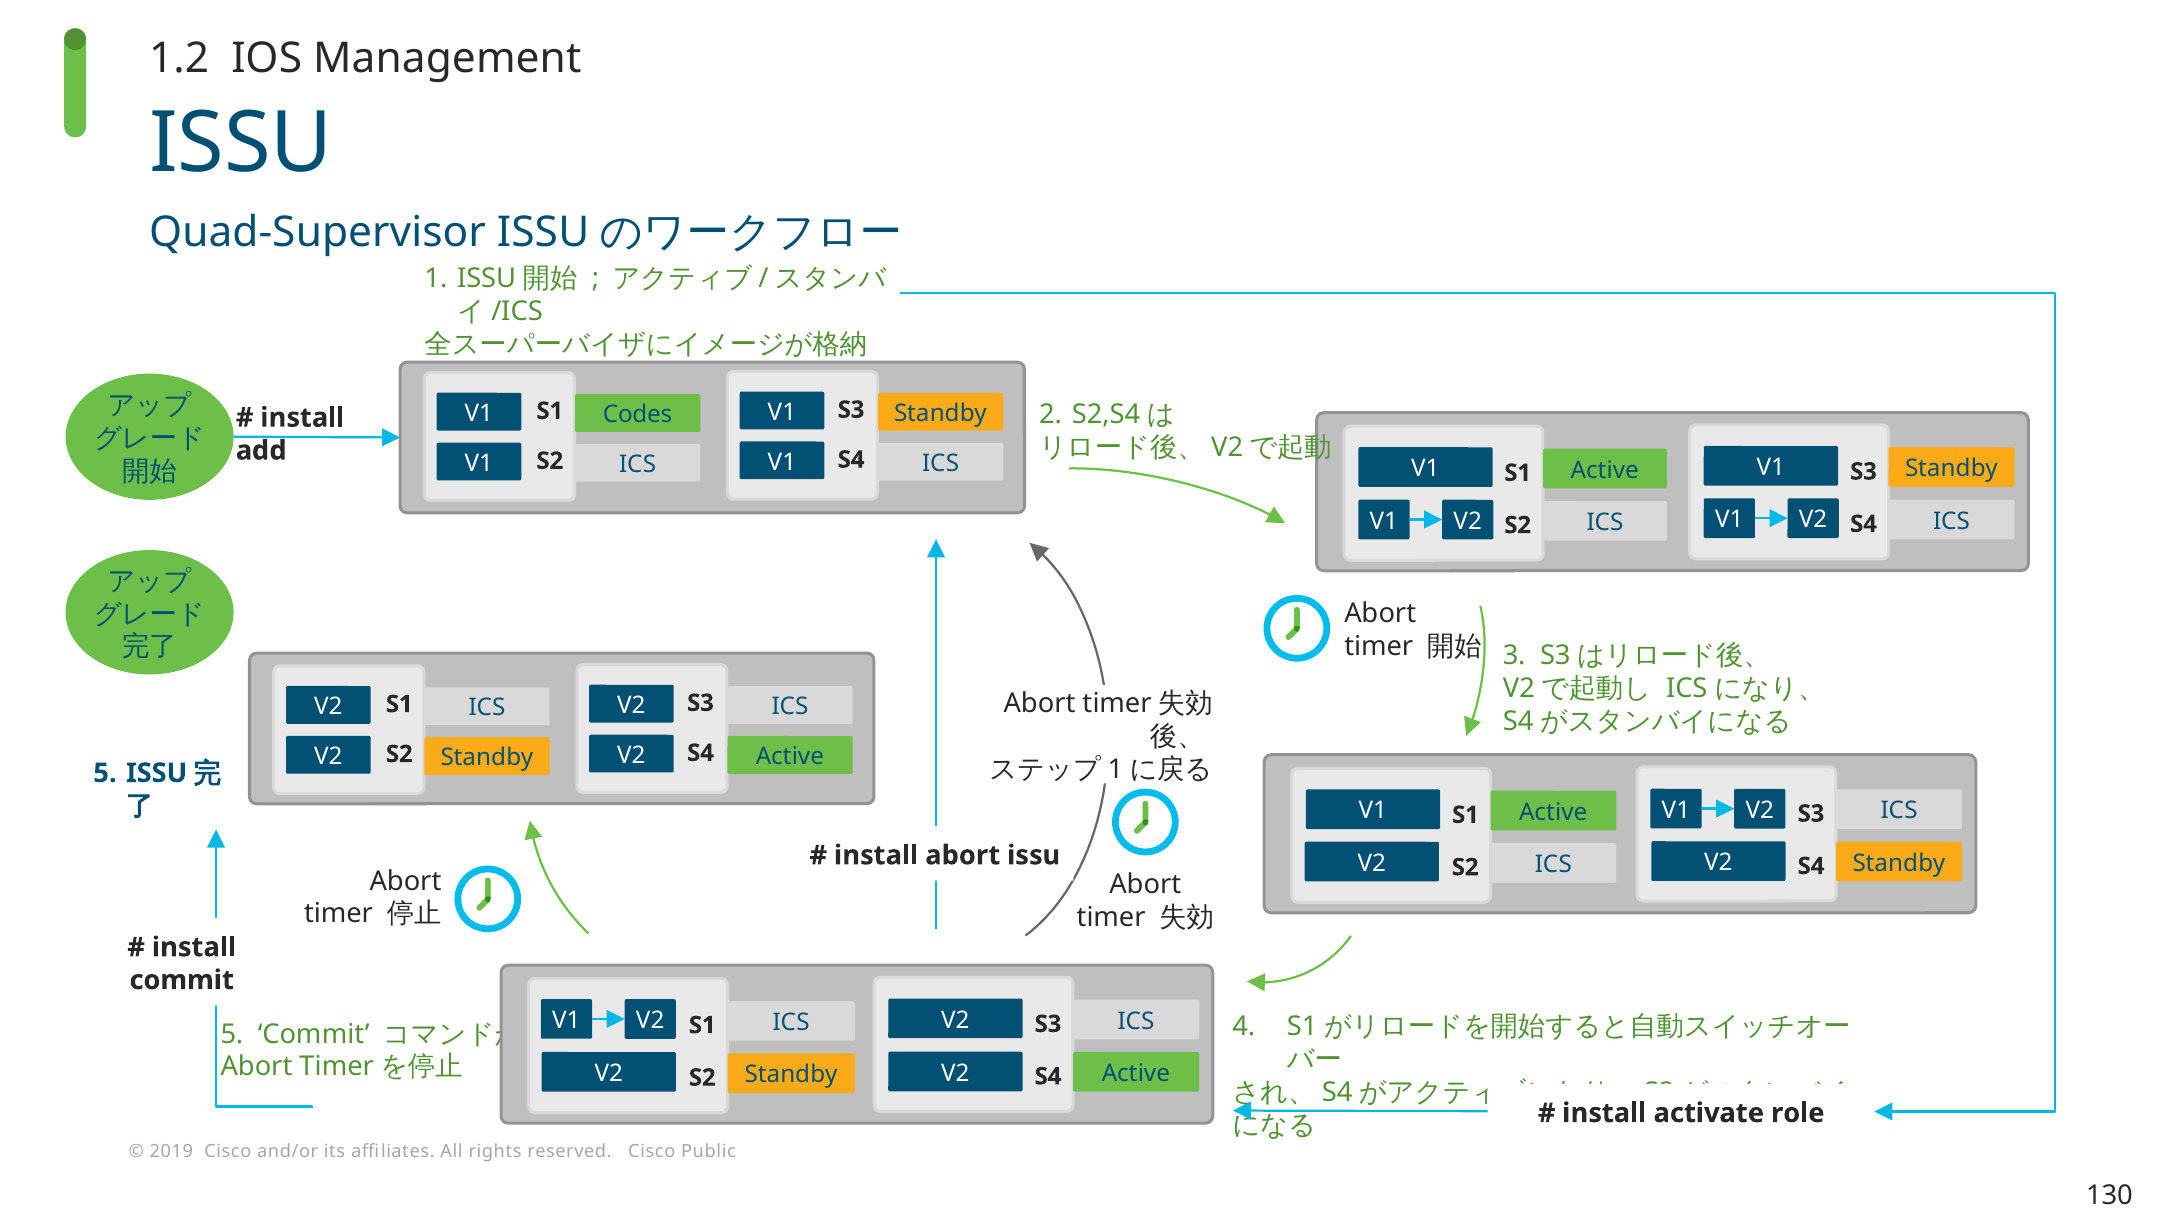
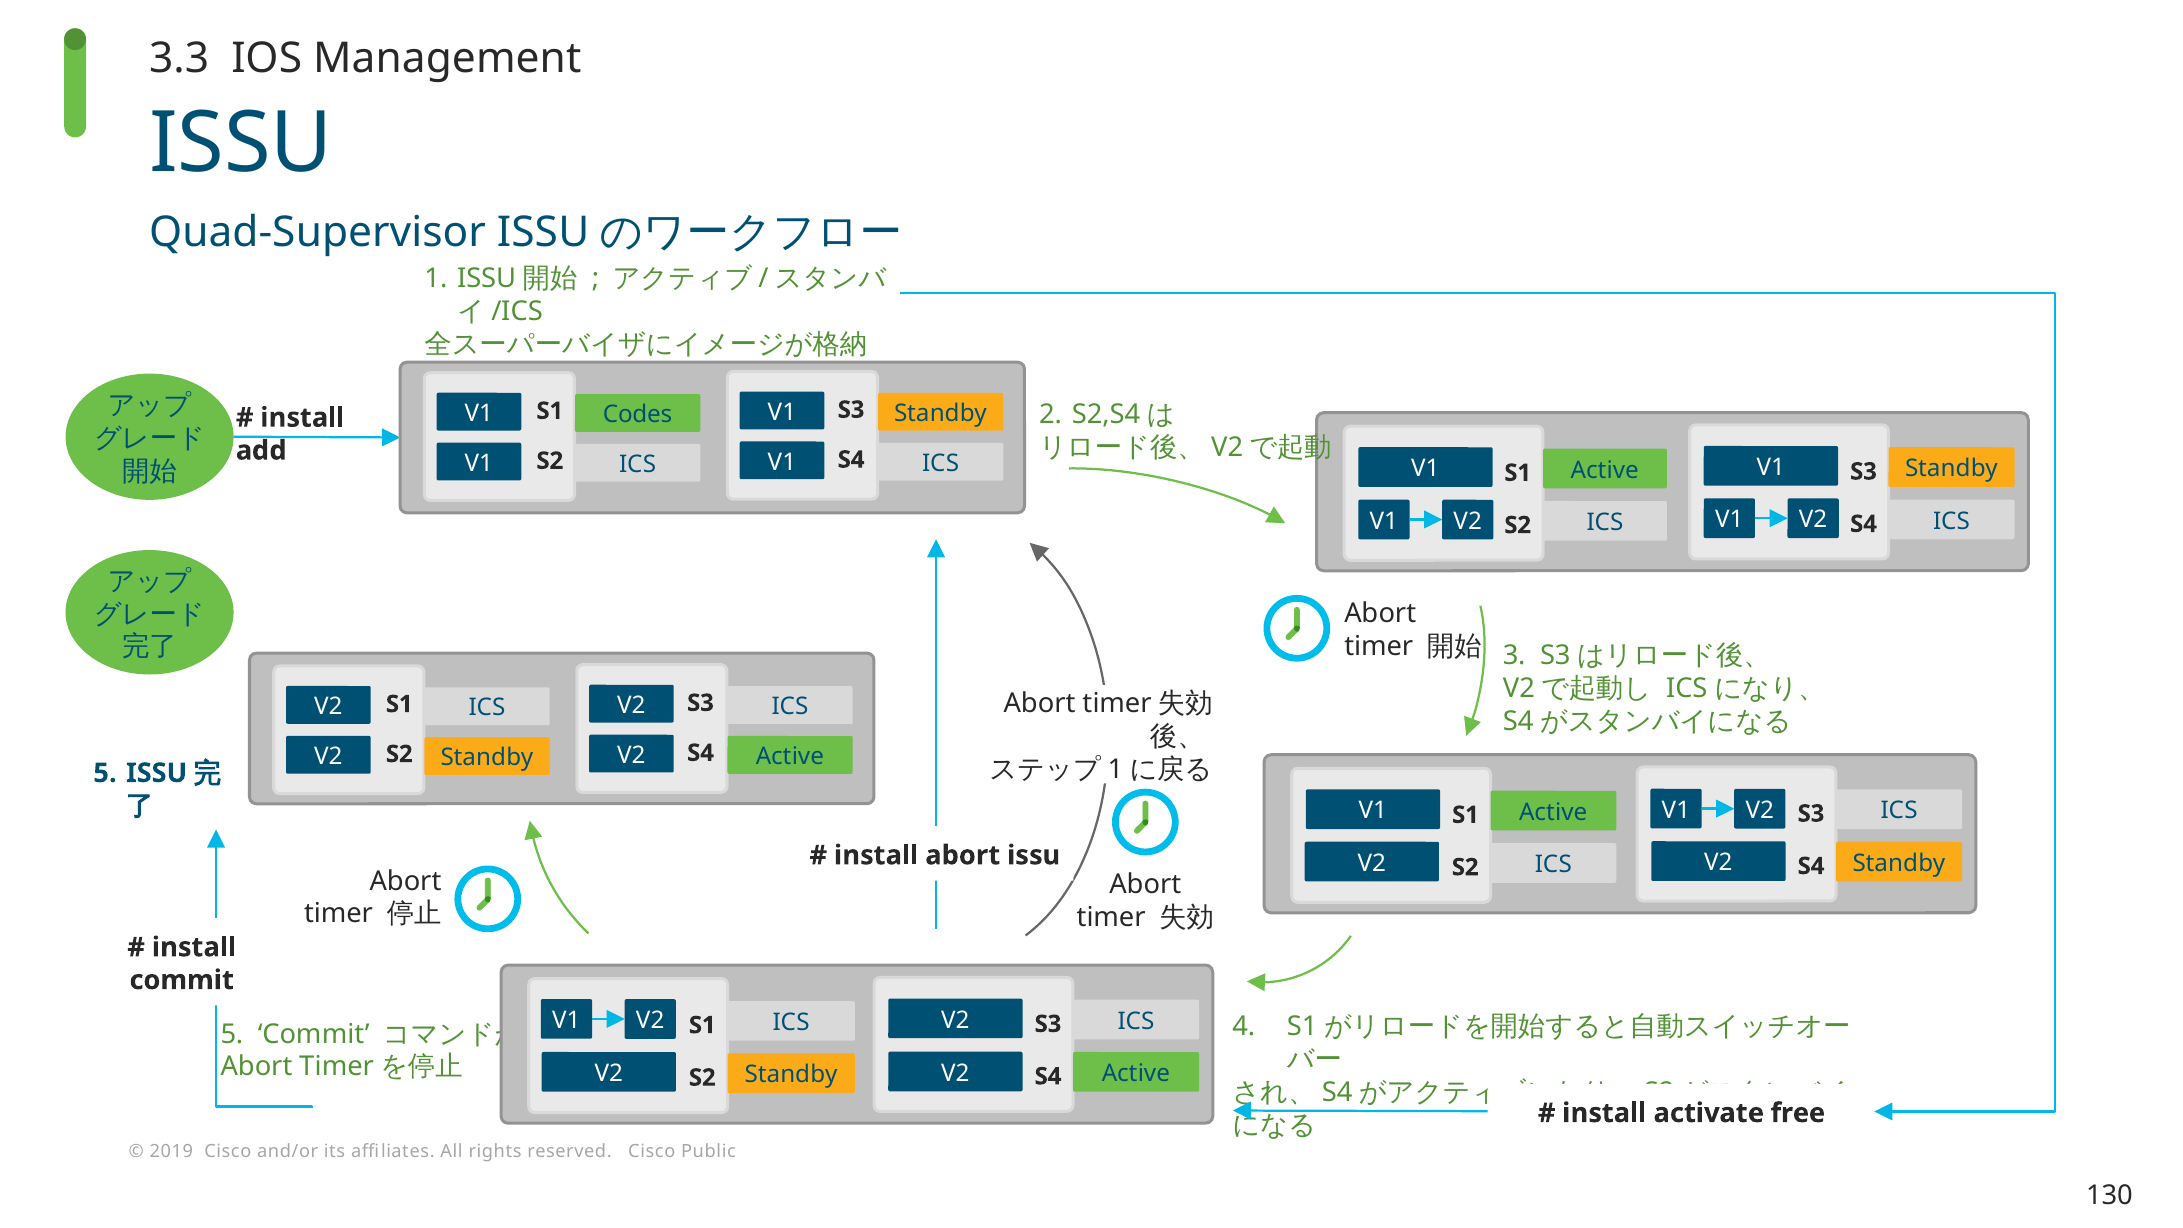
1.2: 1.2 -> 3.3 (179, 59)
role: role -> free (1798, 1113)
